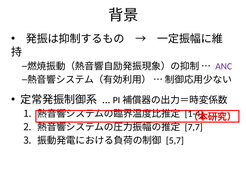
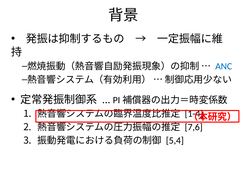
ANC colour: purple -> blue (224, 66)
7,7: 7,7 -> 7,6 (194, 127)
5,7: 5,7 -> 5,4 (175, 140)
